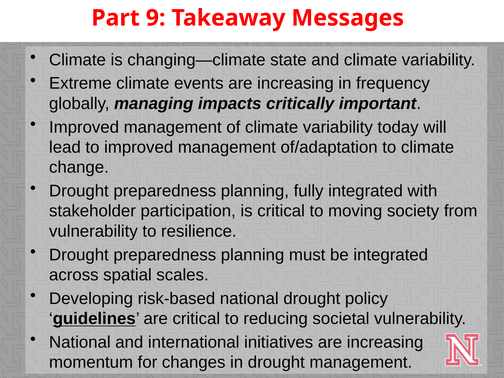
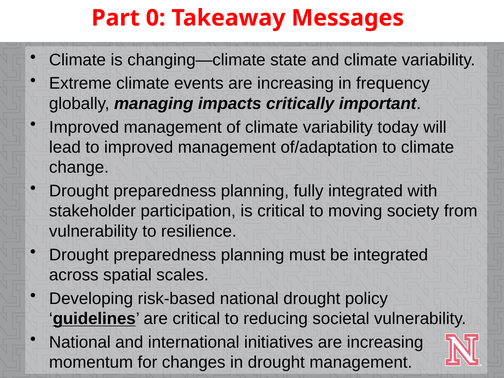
9: 9 -> 0 (156, 18)
